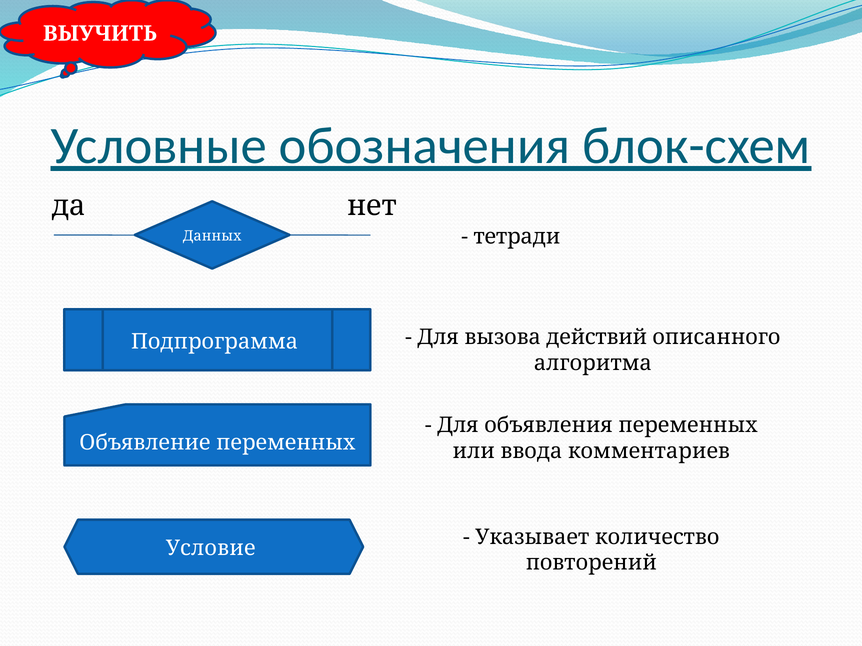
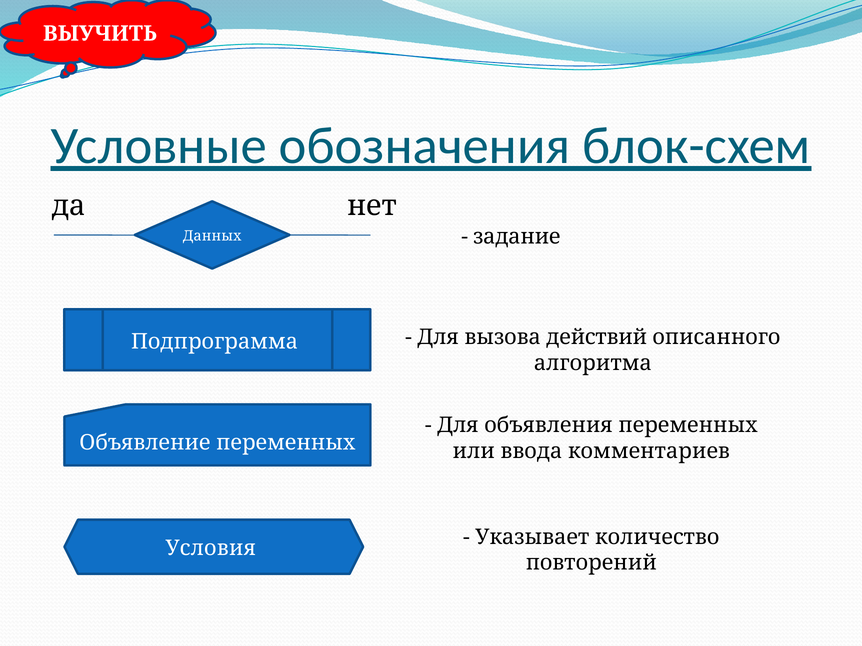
тетради: тетради -> задание (517, 237)
Условие: Условие -> Условия (211, 549)
